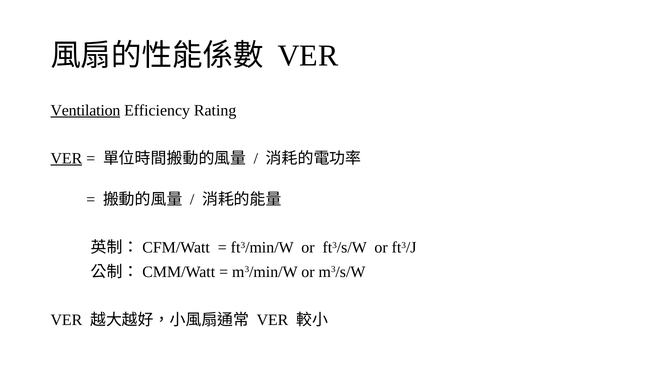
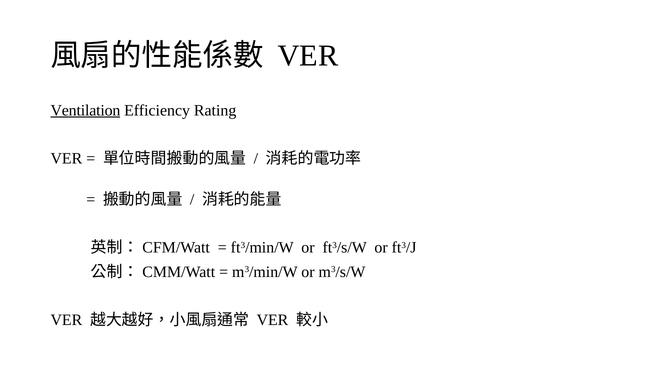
VER underline: present -> none (66, 158)
